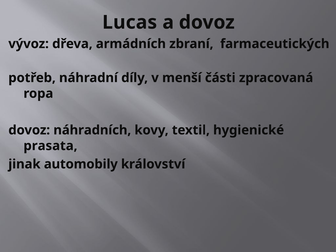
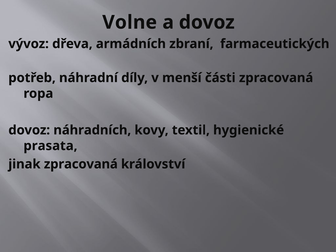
Lucas: Lucas -> Volne (130, 22)
jinak automobily: automobily -> zpracovaná (81, 164)
